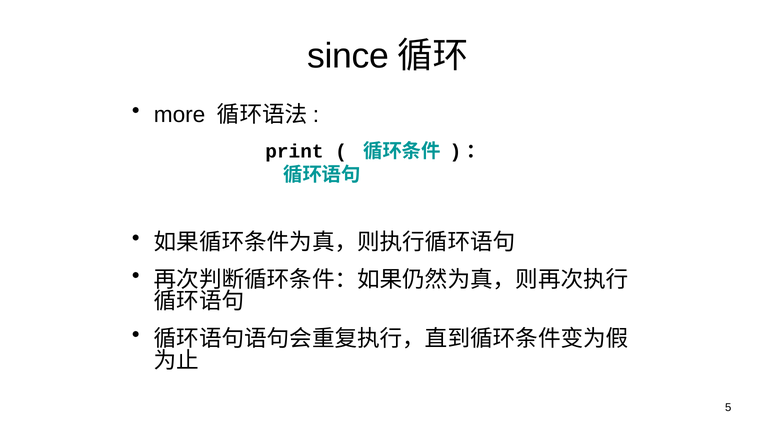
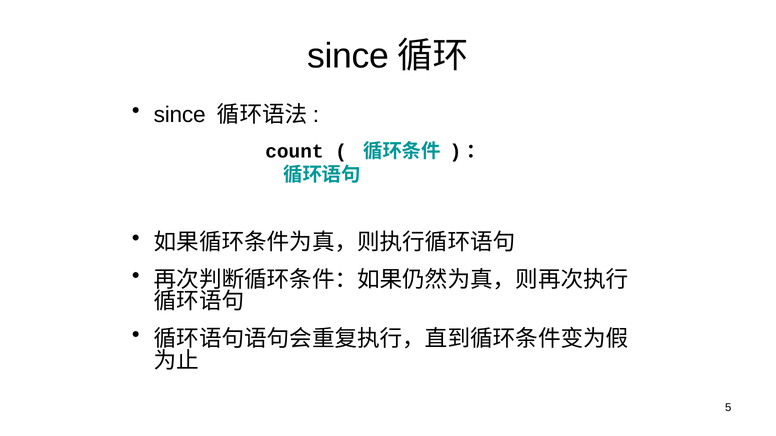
more: more -> since (180, 115)
print: print -> count (294, 152)
